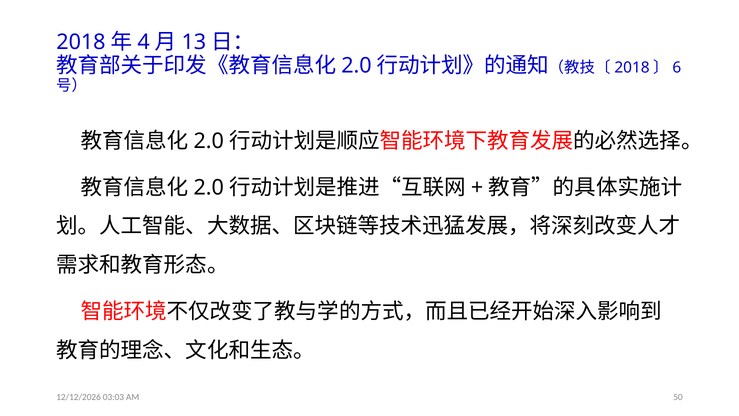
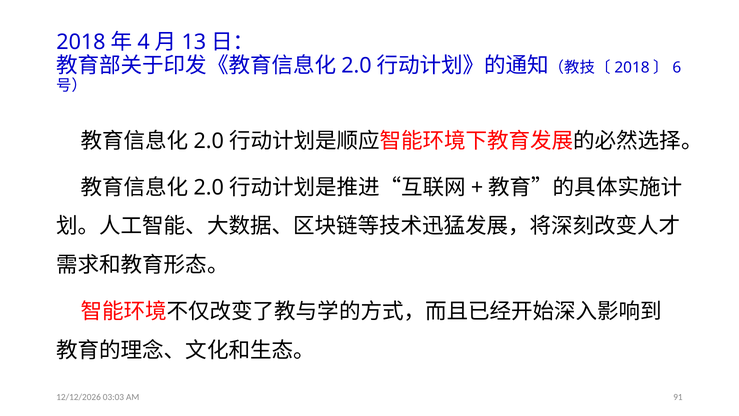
50: 50 -> 91 (678, 397)
